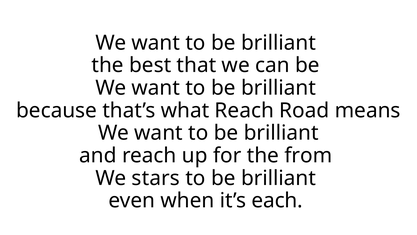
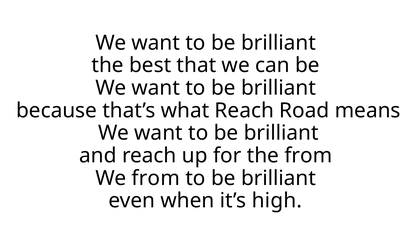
We stars: stars -> from (156, 178)
each: each -> high (277, 200)
